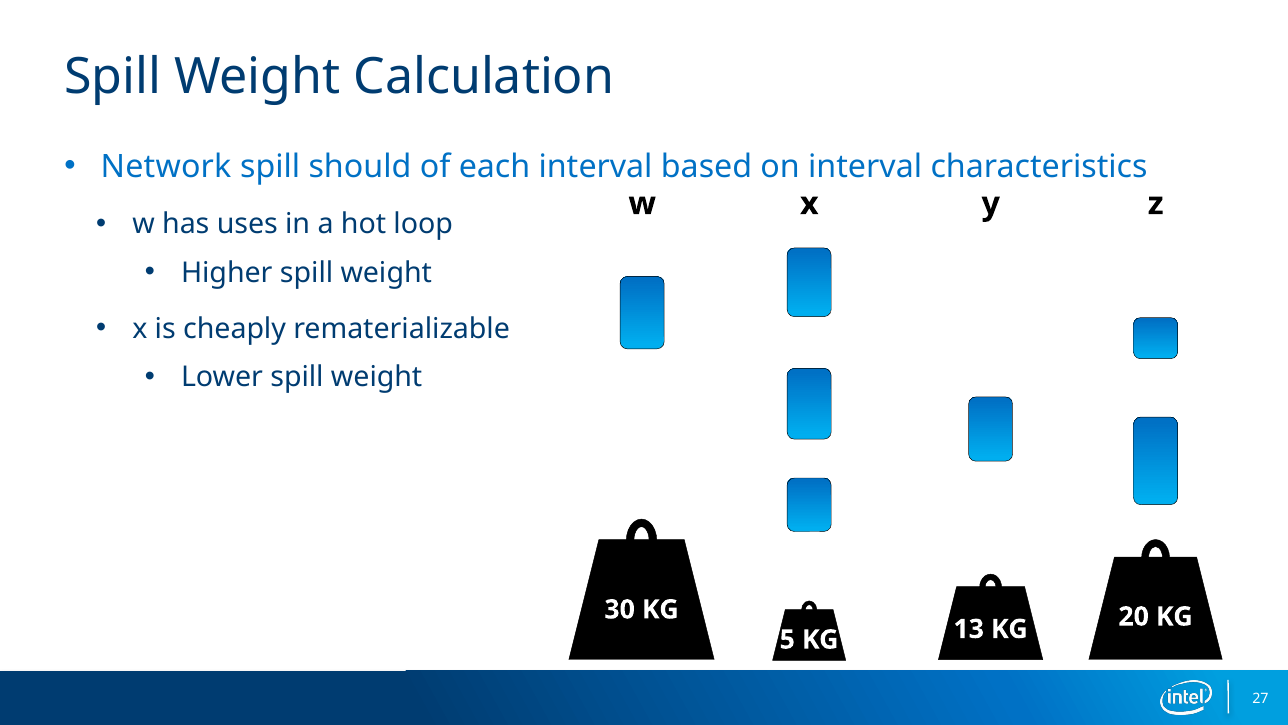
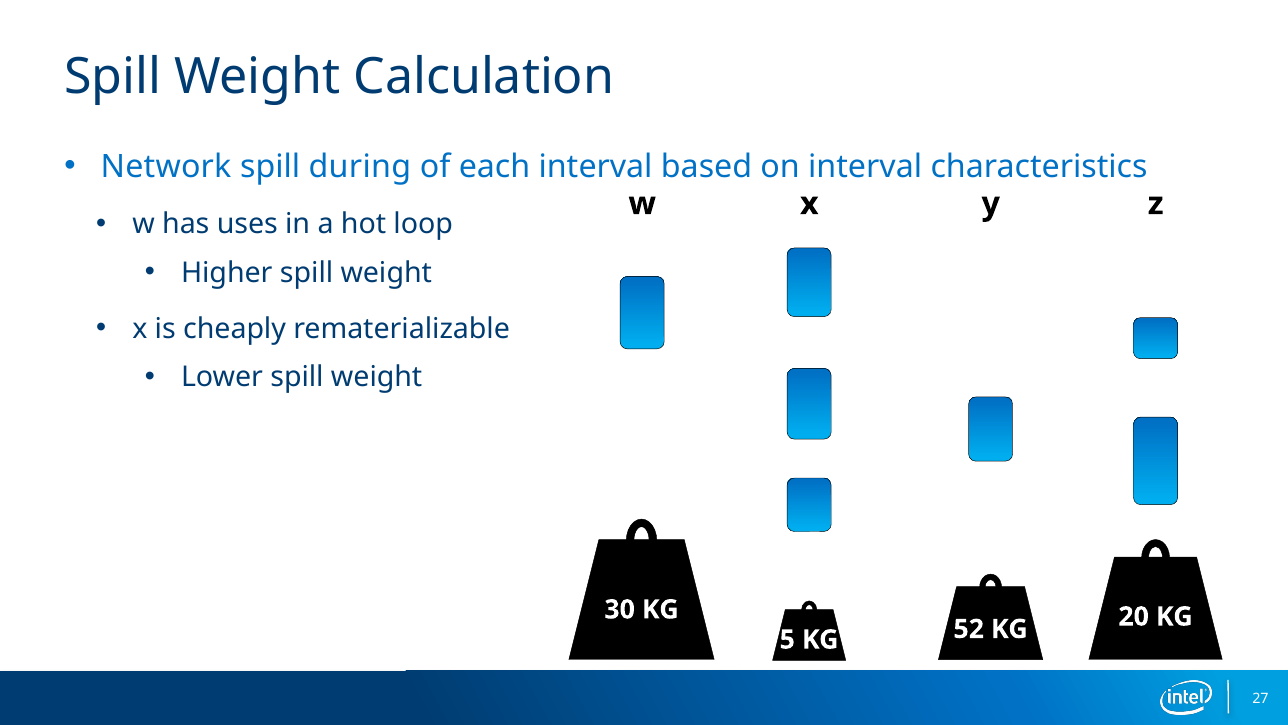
should: should -> during (360, 166)
13: 13 -> 52 (969, 629)
